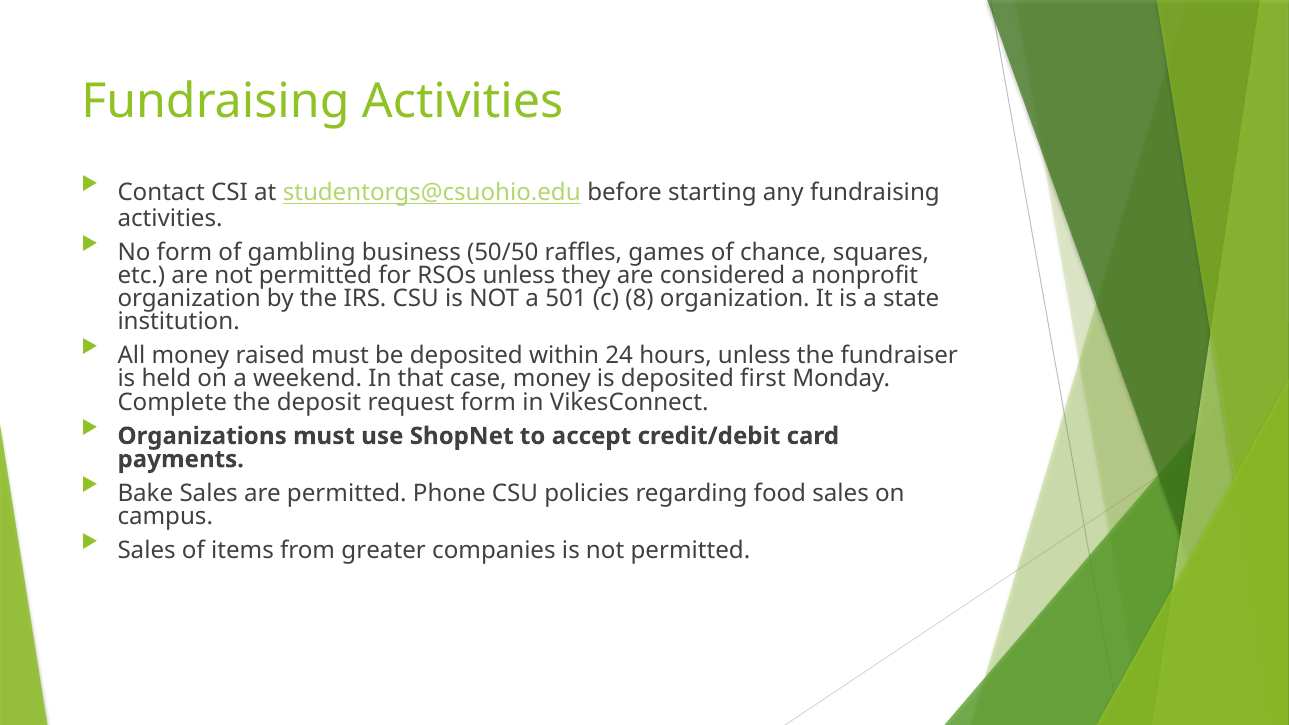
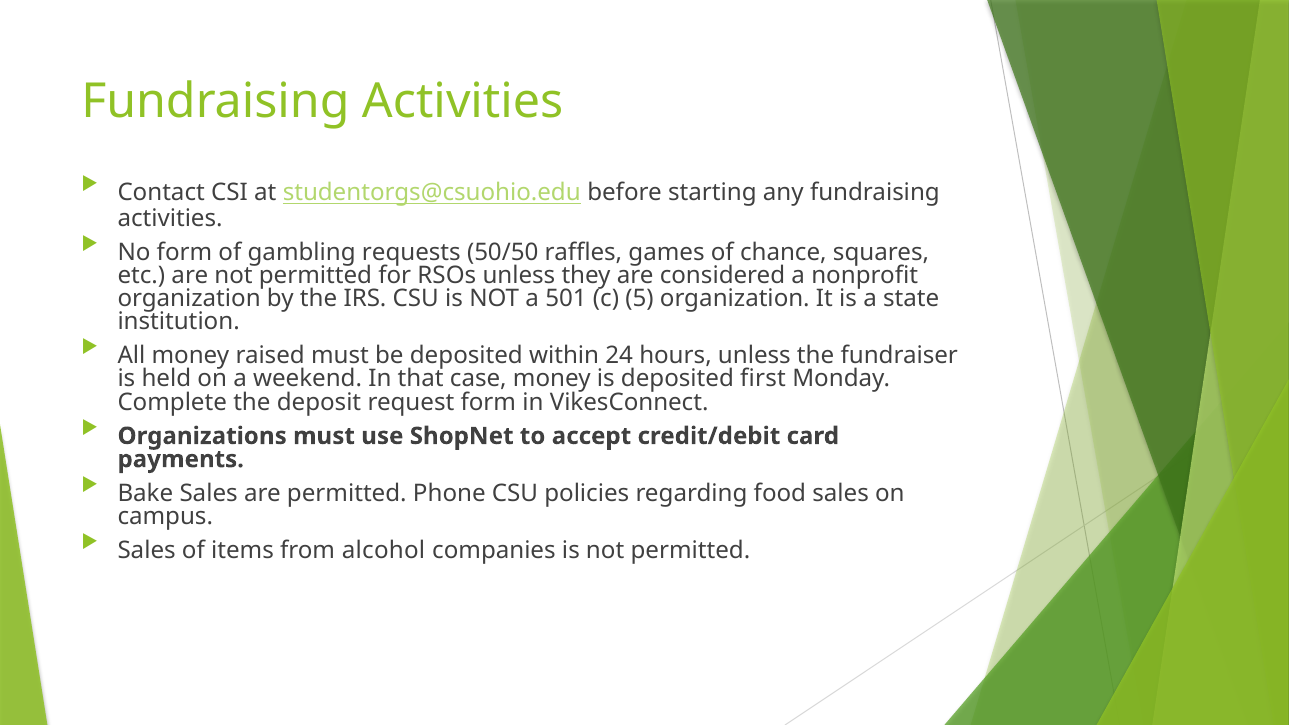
business: business -> requests (411, 252)
8: 8 -> 5 (640, 299)
greater: greater -> alcohol (384, 550)
